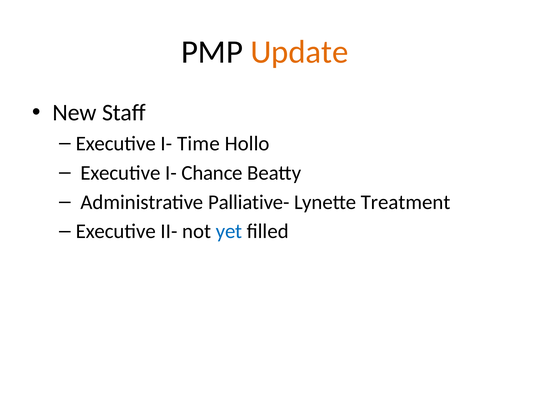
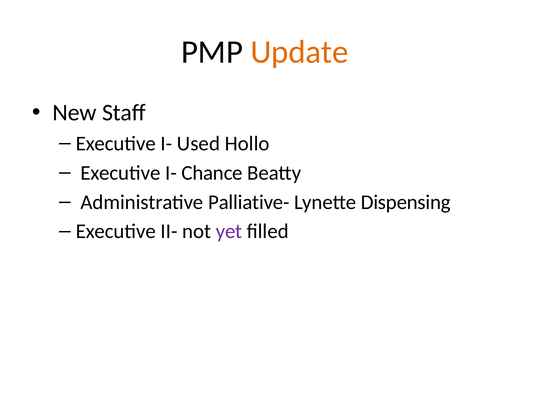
Time: Time -> Used (198, 143)
Treatment: Treatment -> Dispensing (406, 202)
yet colour: blue -> purple (229, 231)
